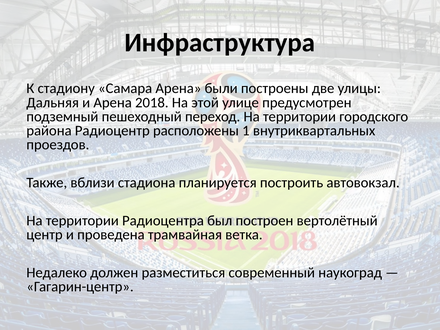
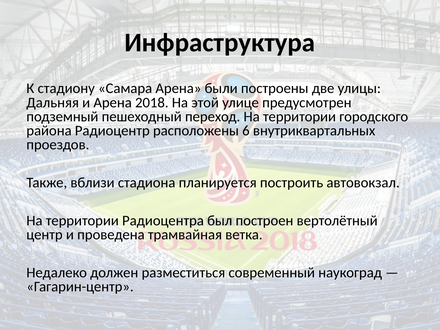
1: 1 -> 6 (246, 131)
